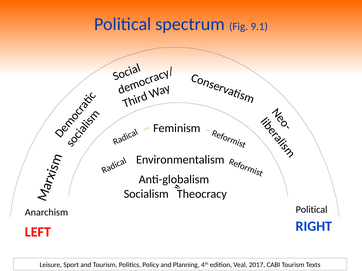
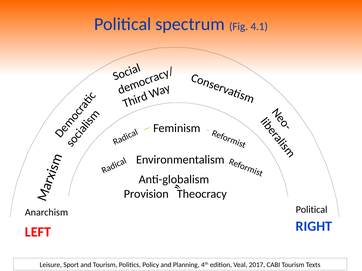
9.1: 9.1 -> 4.1 (259, 27)
Socialism: Socialism -> Provision (146, 194)
